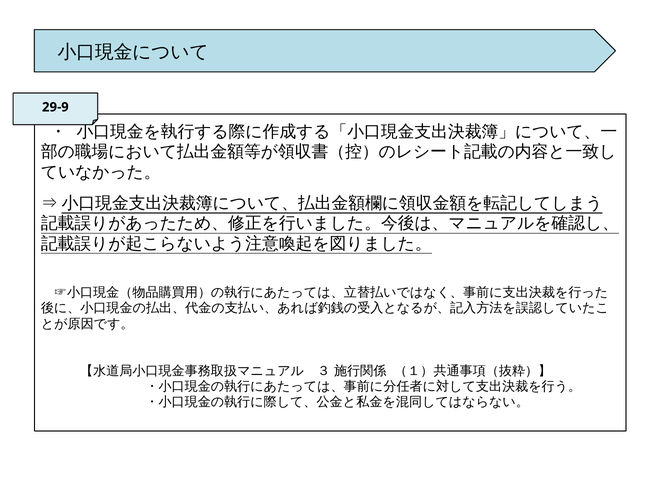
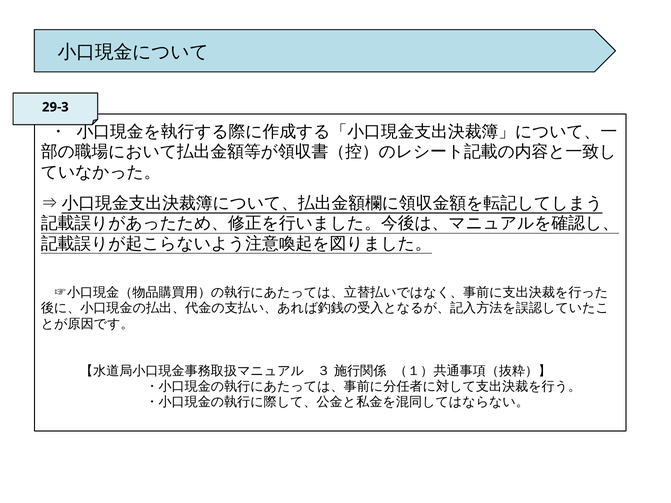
29‐9: 29‐9 -> 29‐3 (55, 107)
